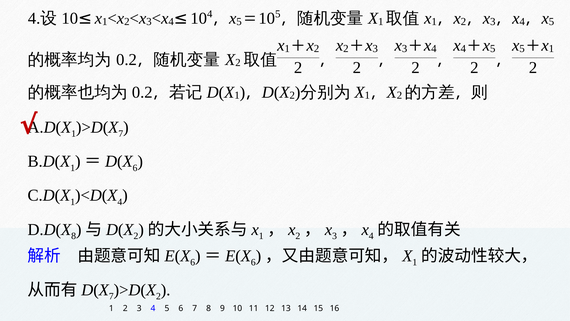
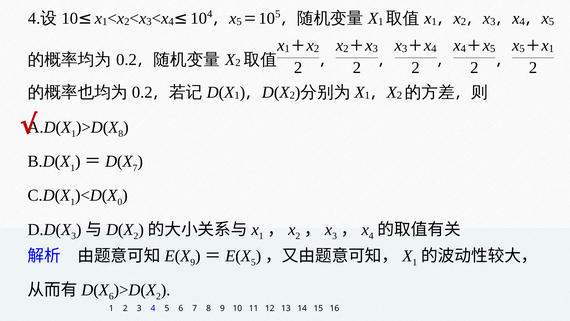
7: 7 -> 8 (121, 134)
6: 6 -> 7 (135, 168)
4: 4 -> 0 (120, 202)
8: 8 -> 3 (74, 236)
6: 6 -> 9 (193, 262)
6: 6 -> 5 (253, 262)
7: 7 -> 6 (111, 296)
